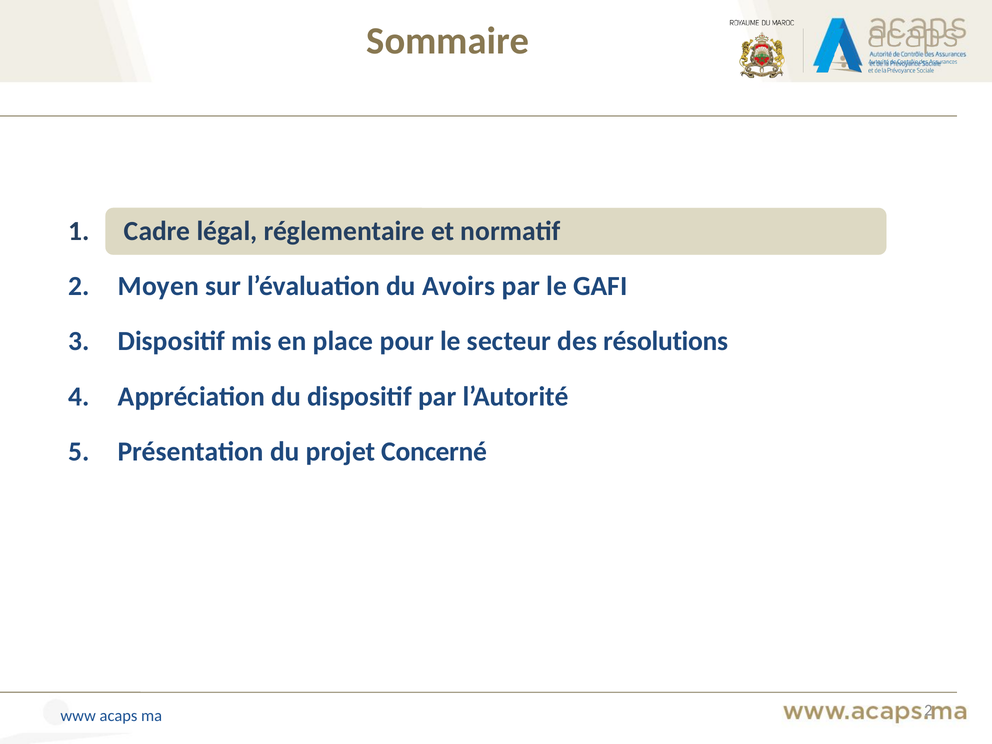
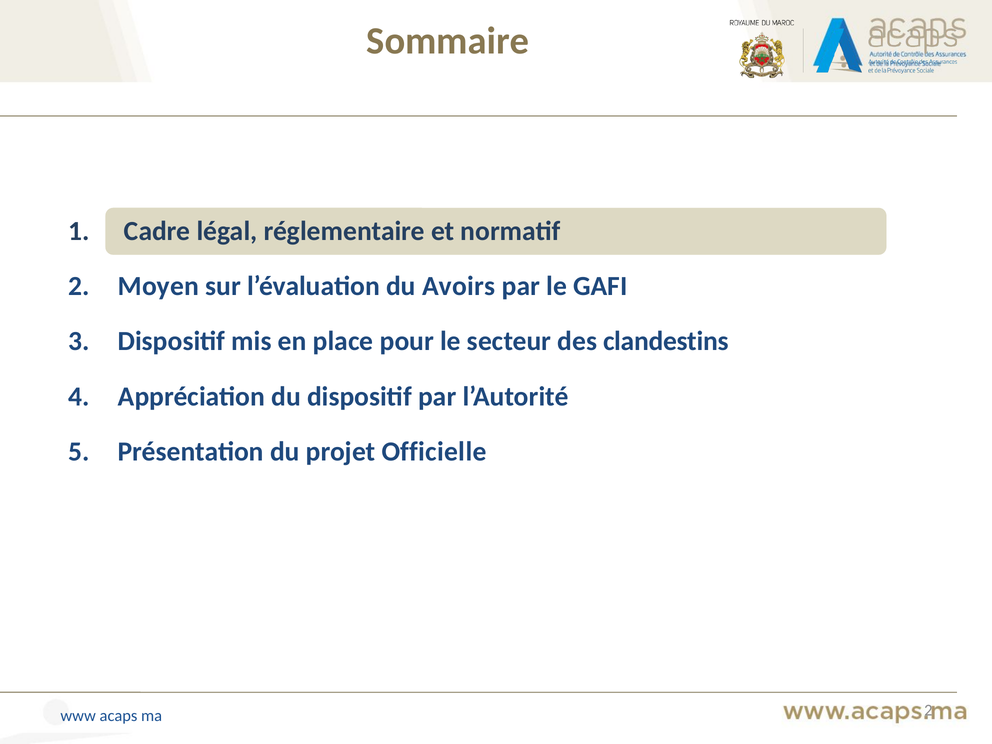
résolutions: résolutions -> clandestins (666, 341)
Concerné: Concerné -> Officielle (434, 452)
